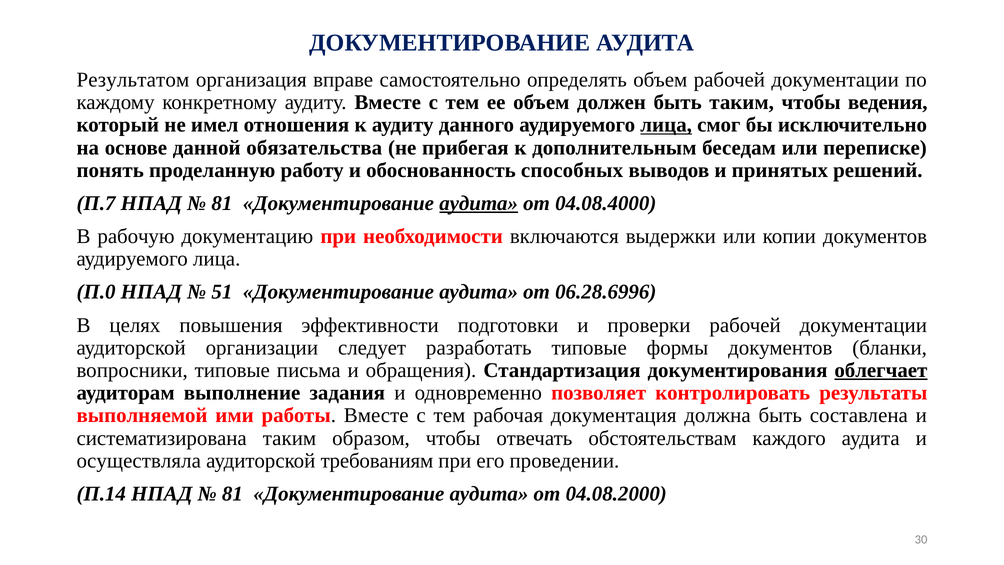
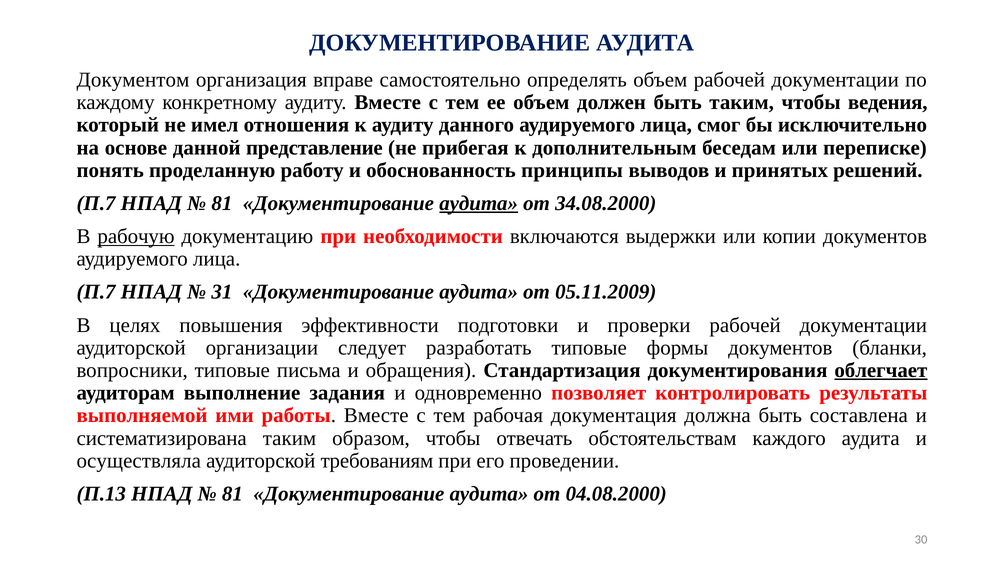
Результатом: Результатом -> Документом (133, 80)
лица underline: present -> none (666, 125)
обязательства: обязательства -> представление (314, 148)
способных: способных -> принципы (572, 170)
04.08.4000: 04.08.4000 -> 34.08.2000 (606, 203)
рабочую underline: none -> present (136, 236)
П.0: П.0 -> П.7 (96, 292)
51: 51 -> 31 (222, 292)
06.28.6996: 06.28.6996 -> 05.11.2009 (606, 292)
П.14: П.14 -> П.13 (101, 494)
